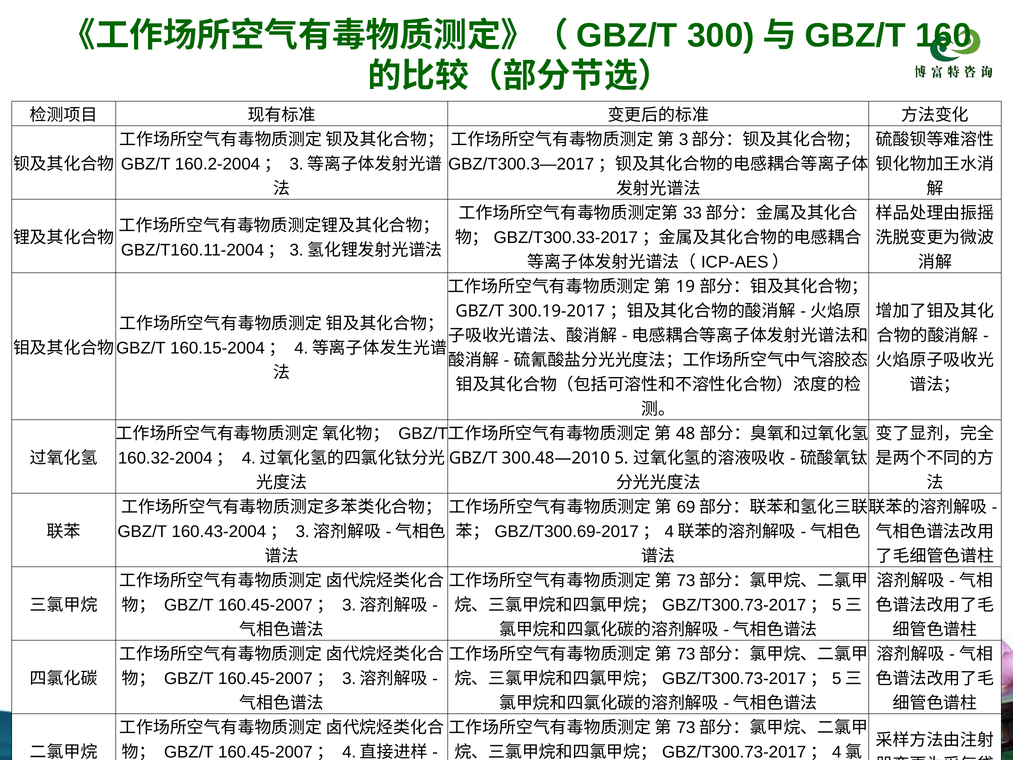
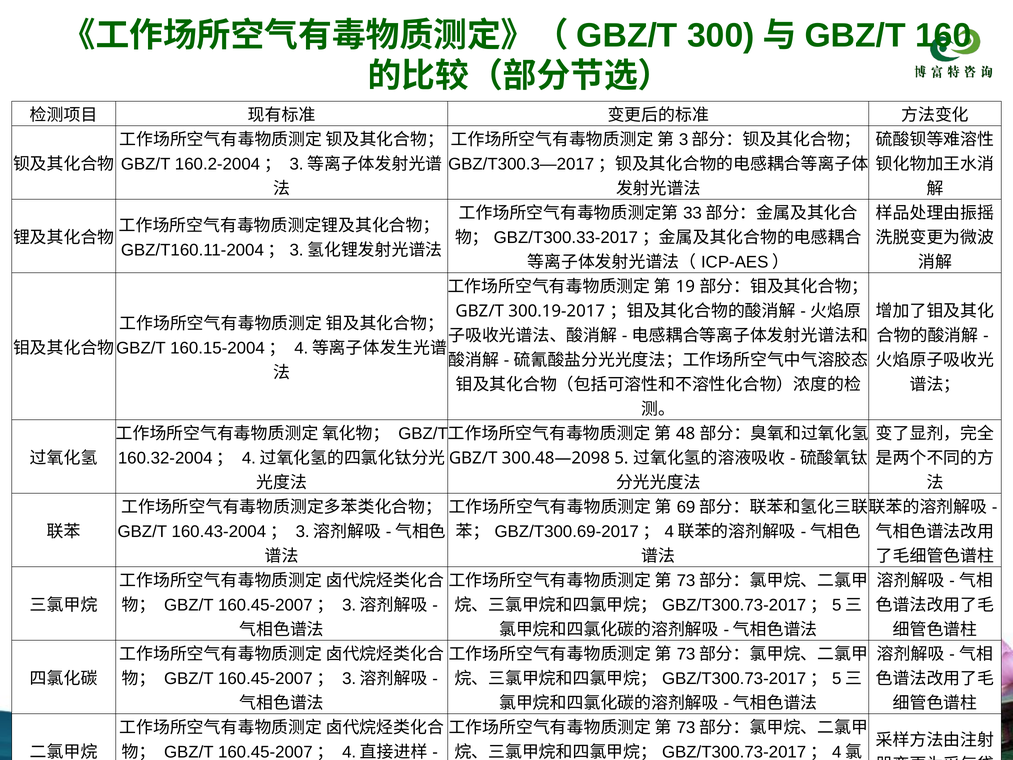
300.48—2010: 300.48—2010 -> 300.48—2098 (556, 458)
